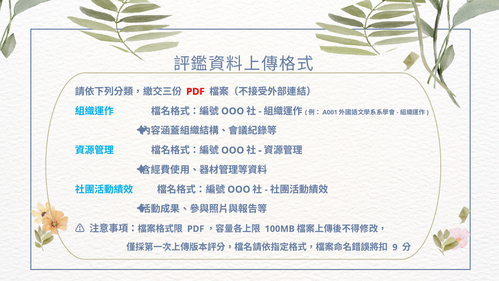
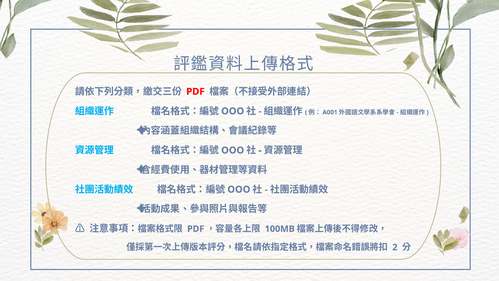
9: 9 -> 2 (395, 247)
